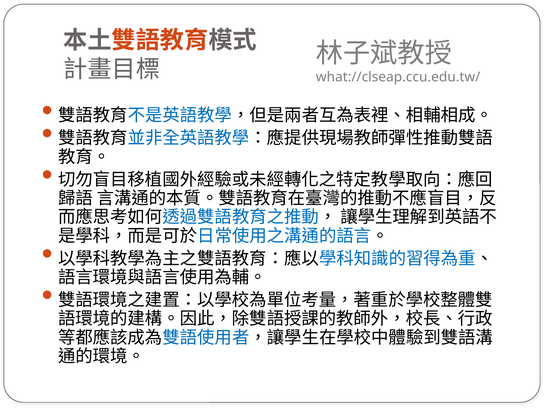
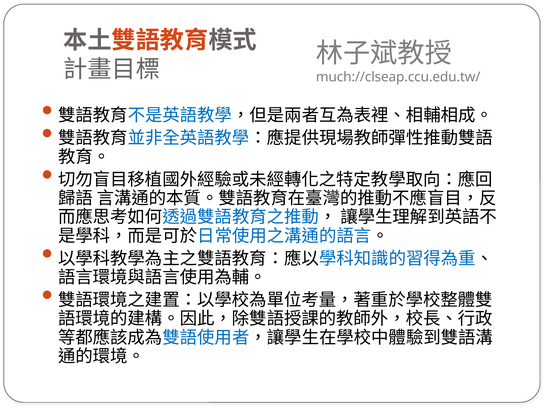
what://clseap.ccu.edu.tw/: what://clseap.ccu.edu.tw/ -> much://clseap.ccu.edu.tw/ (398, 77)
